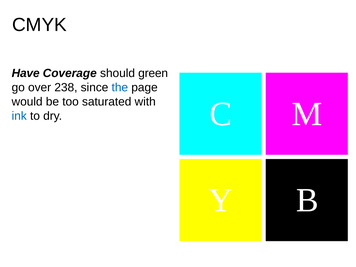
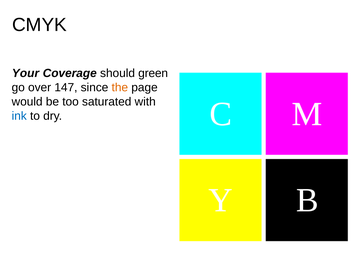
Have: Have -> Your (26, 73)
238: 238 -> 147 (66, 88)
the colour: blue -> orange (120, 88)
